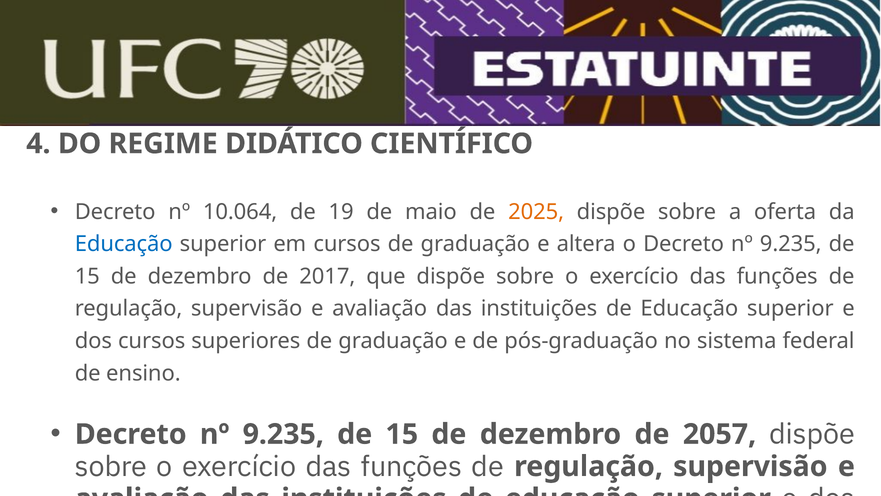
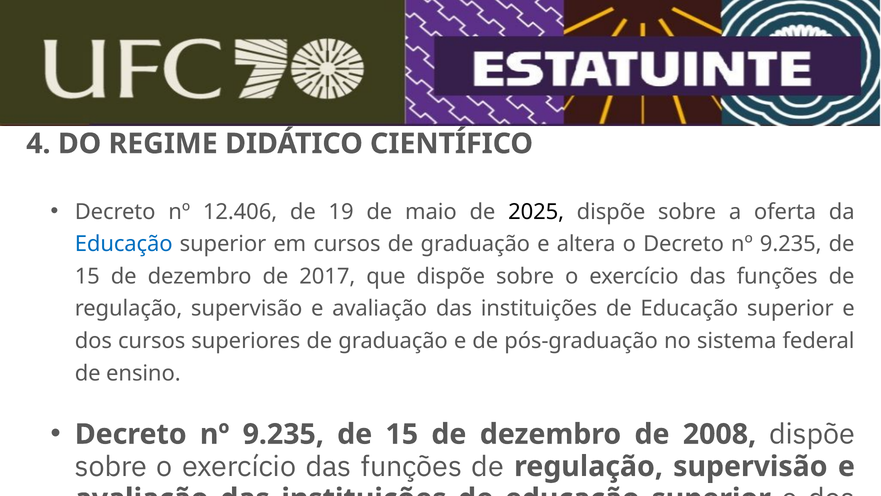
10.064: 10.064 -> 12.406 (240, 212)
2025 colour: orange -> black (536, 212)
2057: 2057 -> 2008 (719, 434)
